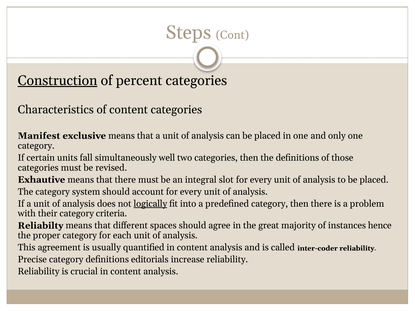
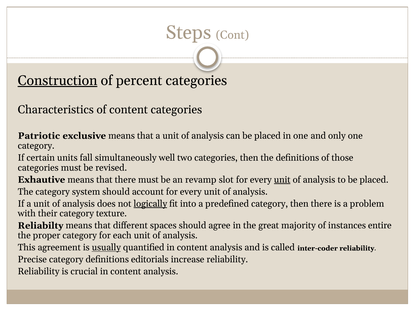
Manifest: Manifest -> Patriotic (39, 136)
integral: integral -> revamp (201, 180)
unit underline: none -> present (282, 180)
criteria: criteria -> texture (111, 214)
hence: hence -> entire (380, 226)
usually underline: none -> present (106, 248)
